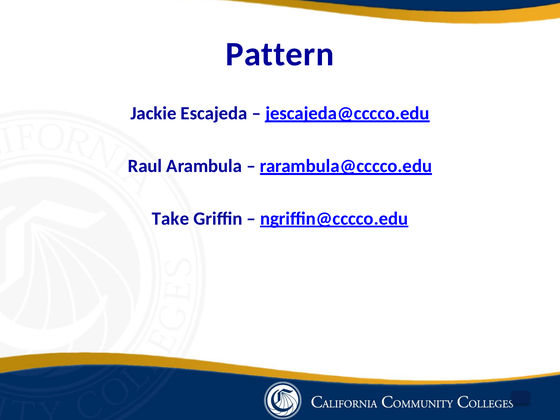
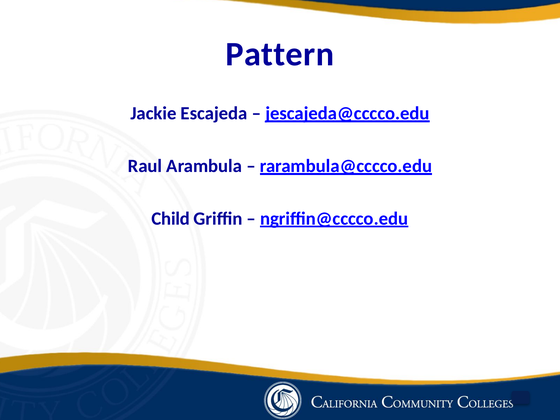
Take: Take -> Child (171, 219)
